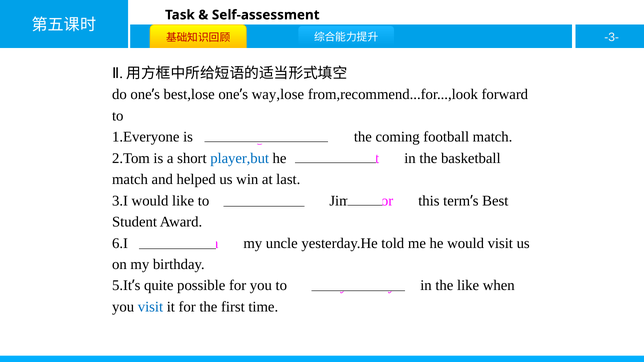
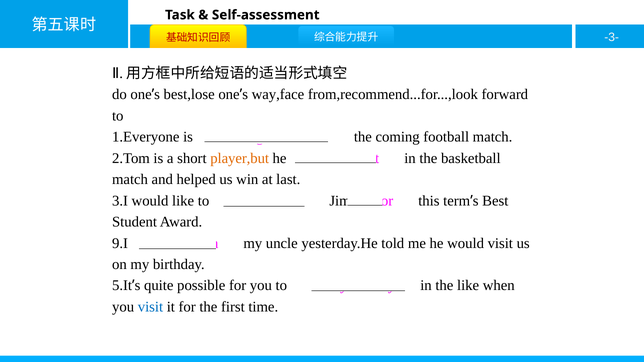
way,lose: way,lose -> way,face (278, 95)
player,but colour: blue -> orange (240, 158)
6.I: 6.I -> 9.I (120, 243)
